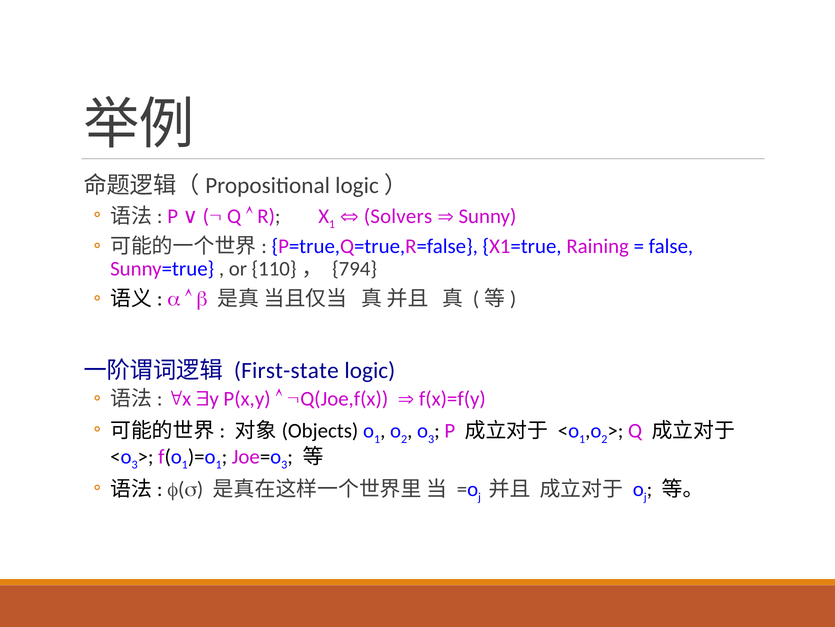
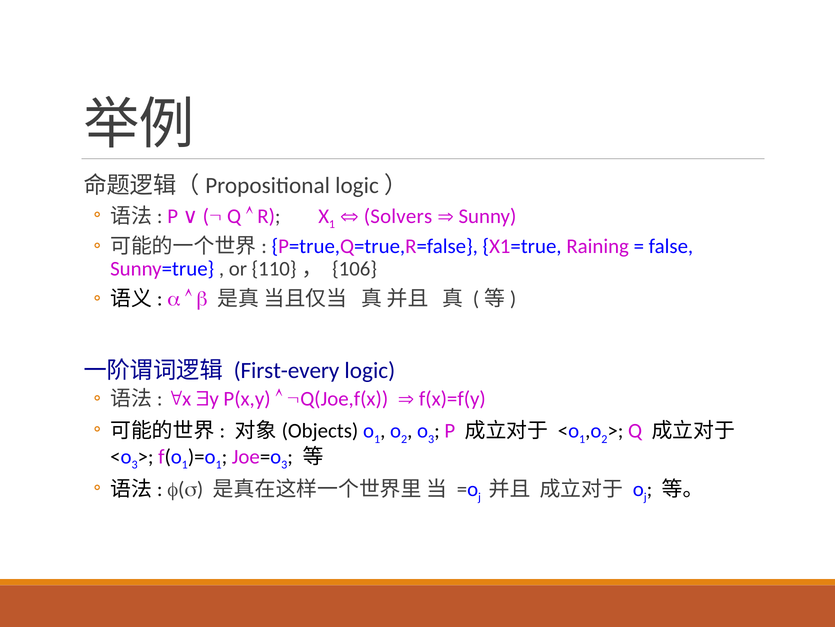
794: 794 -> 106 (355, 269)
First-state: First-state -> First-every (286, 370)
